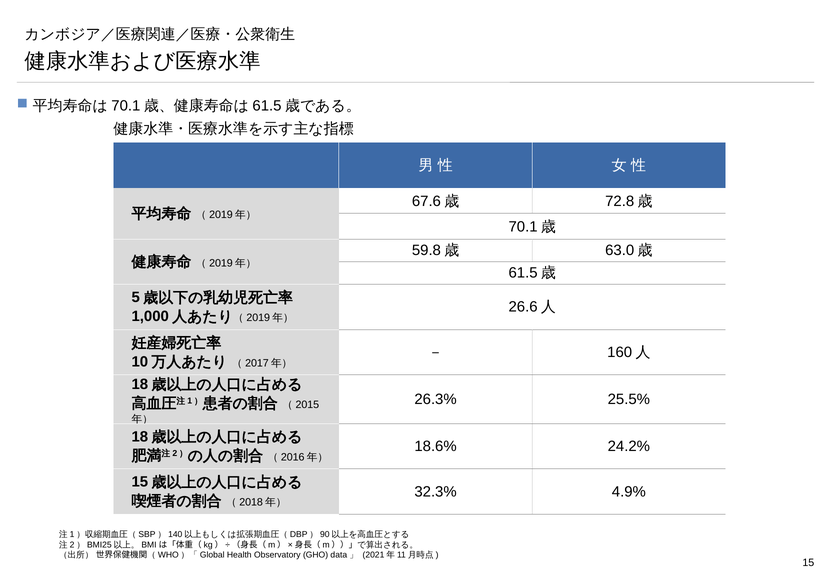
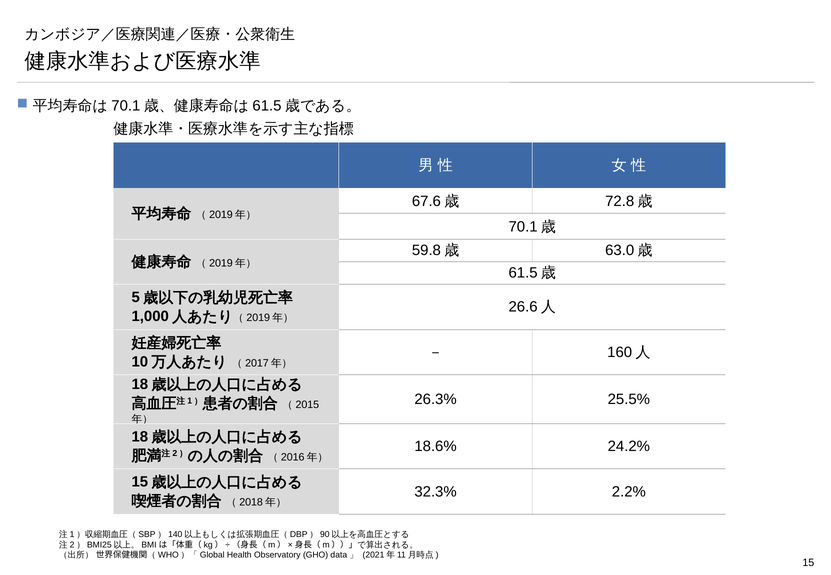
4.9%: 4.9% -> 2.2% (629, 492)
